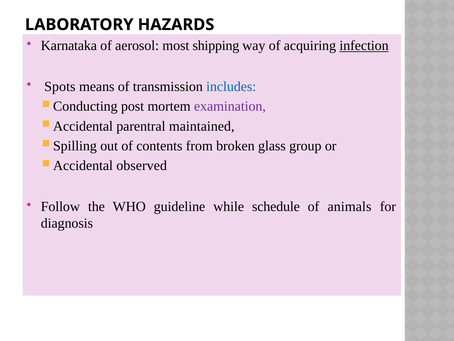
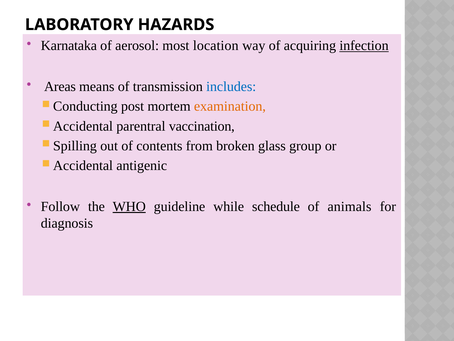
shipping: shipping -> location (216, 46)
Spots: Spots -> Areas (60, 86)
examination colour: purple -> orange (230, 106)
maintained: maintained -> vaccination (202, 126)
observed: observed -> antigenic (142, 165)
WHO underline: none -> present (129, 206)
